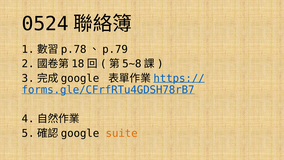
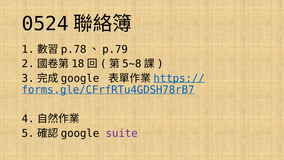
suite colour: orange -> purple (122, 133)
